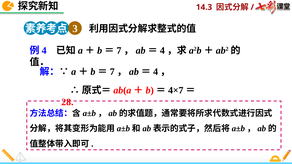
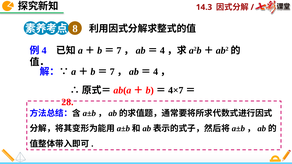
3: 3 -> 8 (75, 29)
